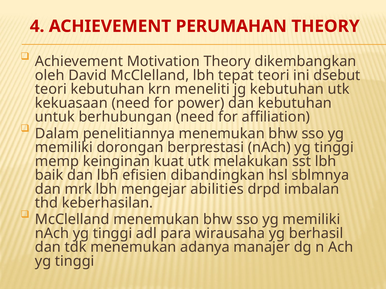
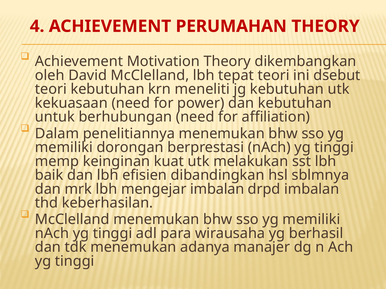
mengejar abilities: abilities -> imbalan (217, 189)
